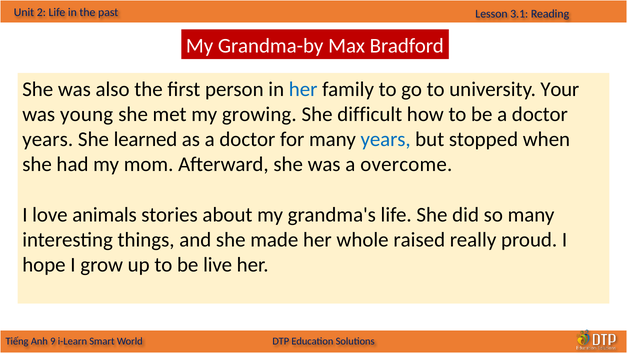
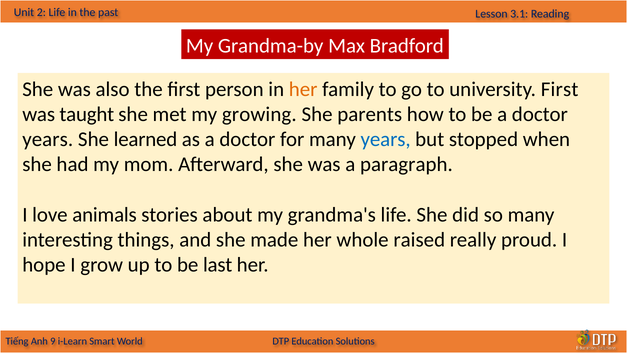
her colour: blue -> orange (303, 89)
university Your: Your -> First (560, 89)
young: young -> taught (87, 114)
difficult: difficult -> parents (370, 114)
overcome: overcome -> paragraph (406, 164)
live: live -> last (218, 265)
